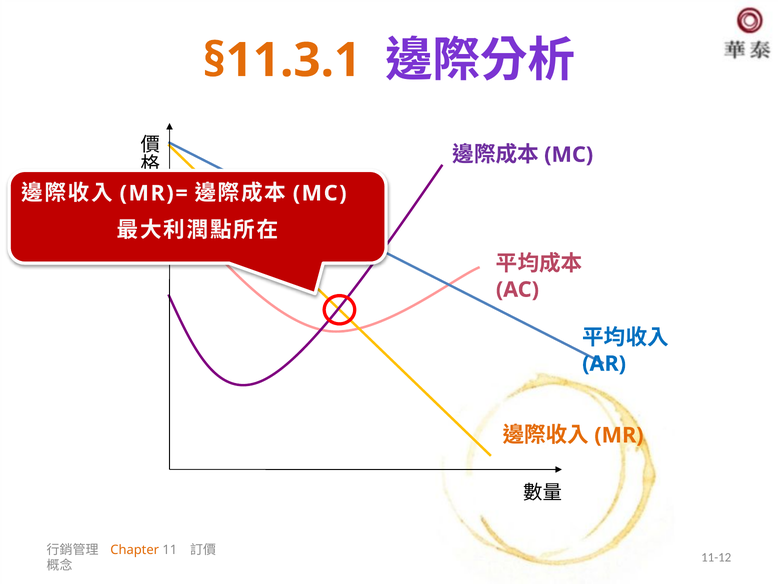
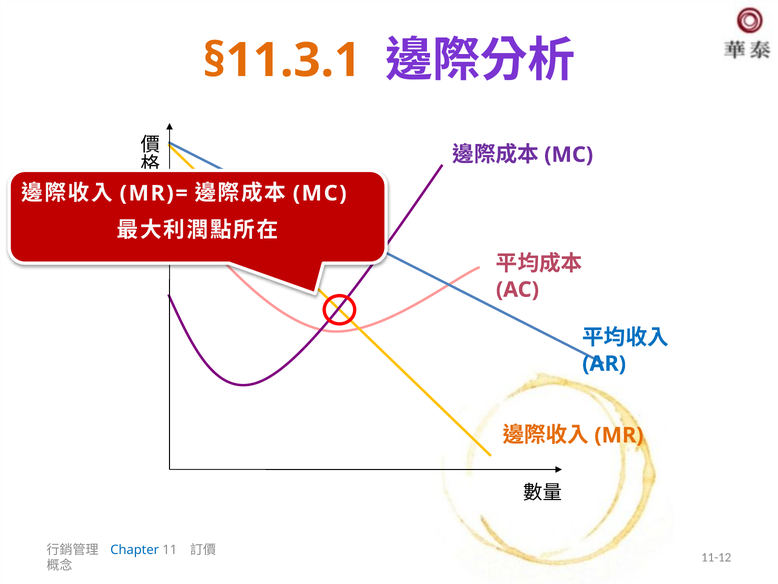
Chapter colour: orange -> blue (135, 549)
